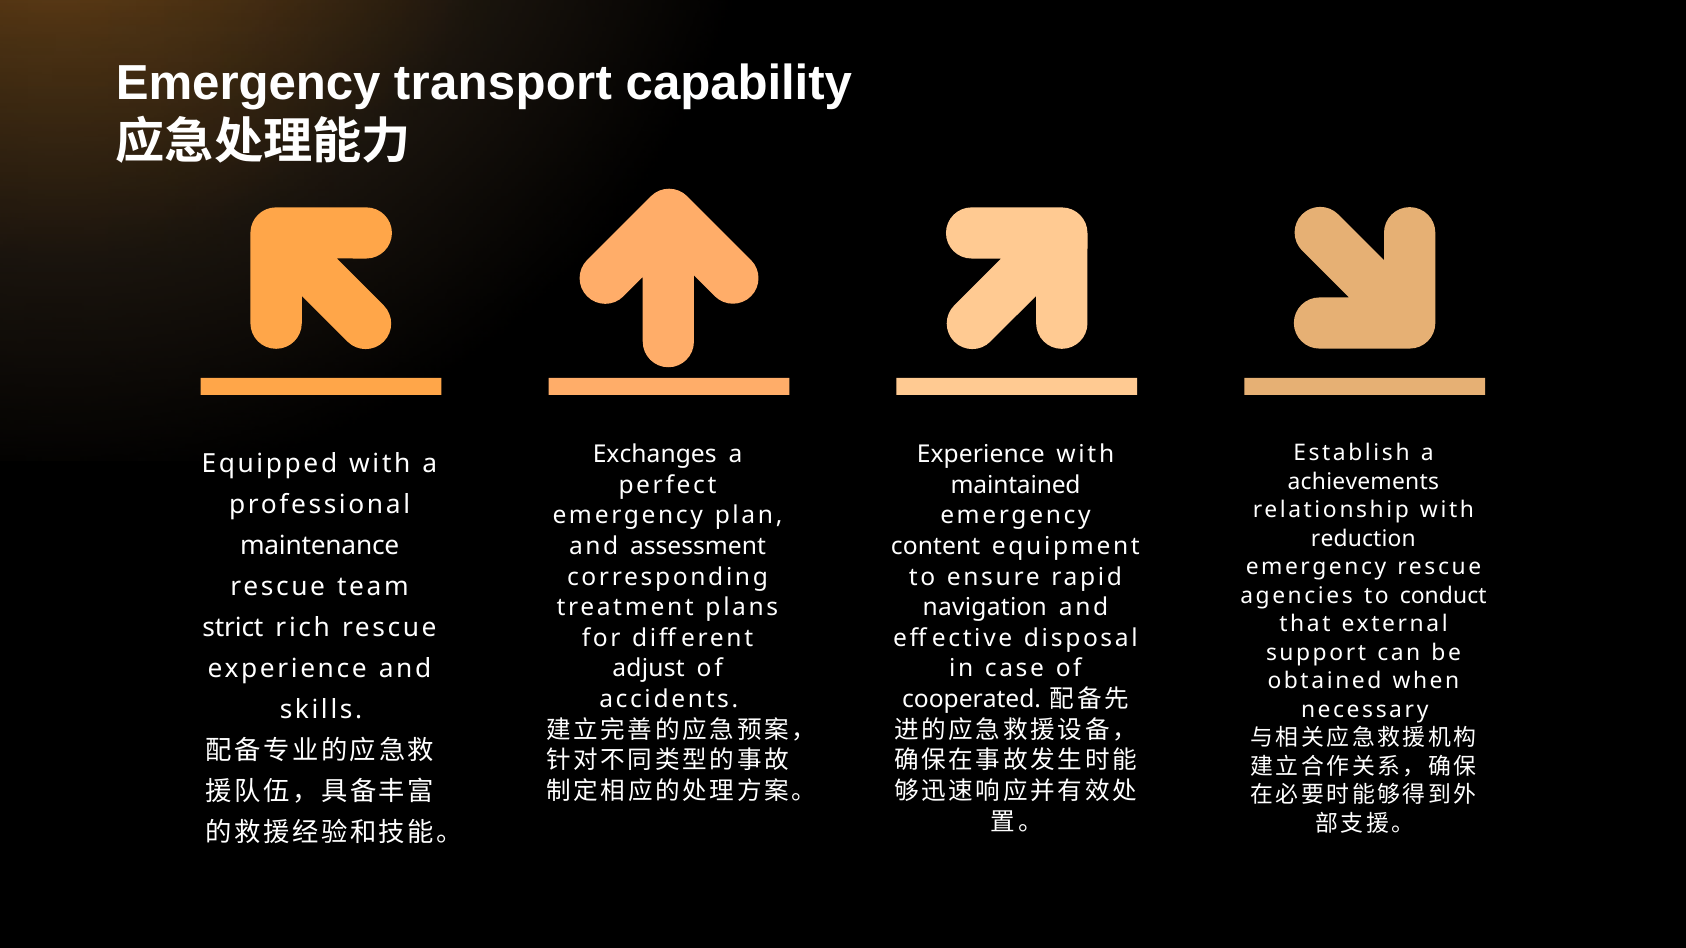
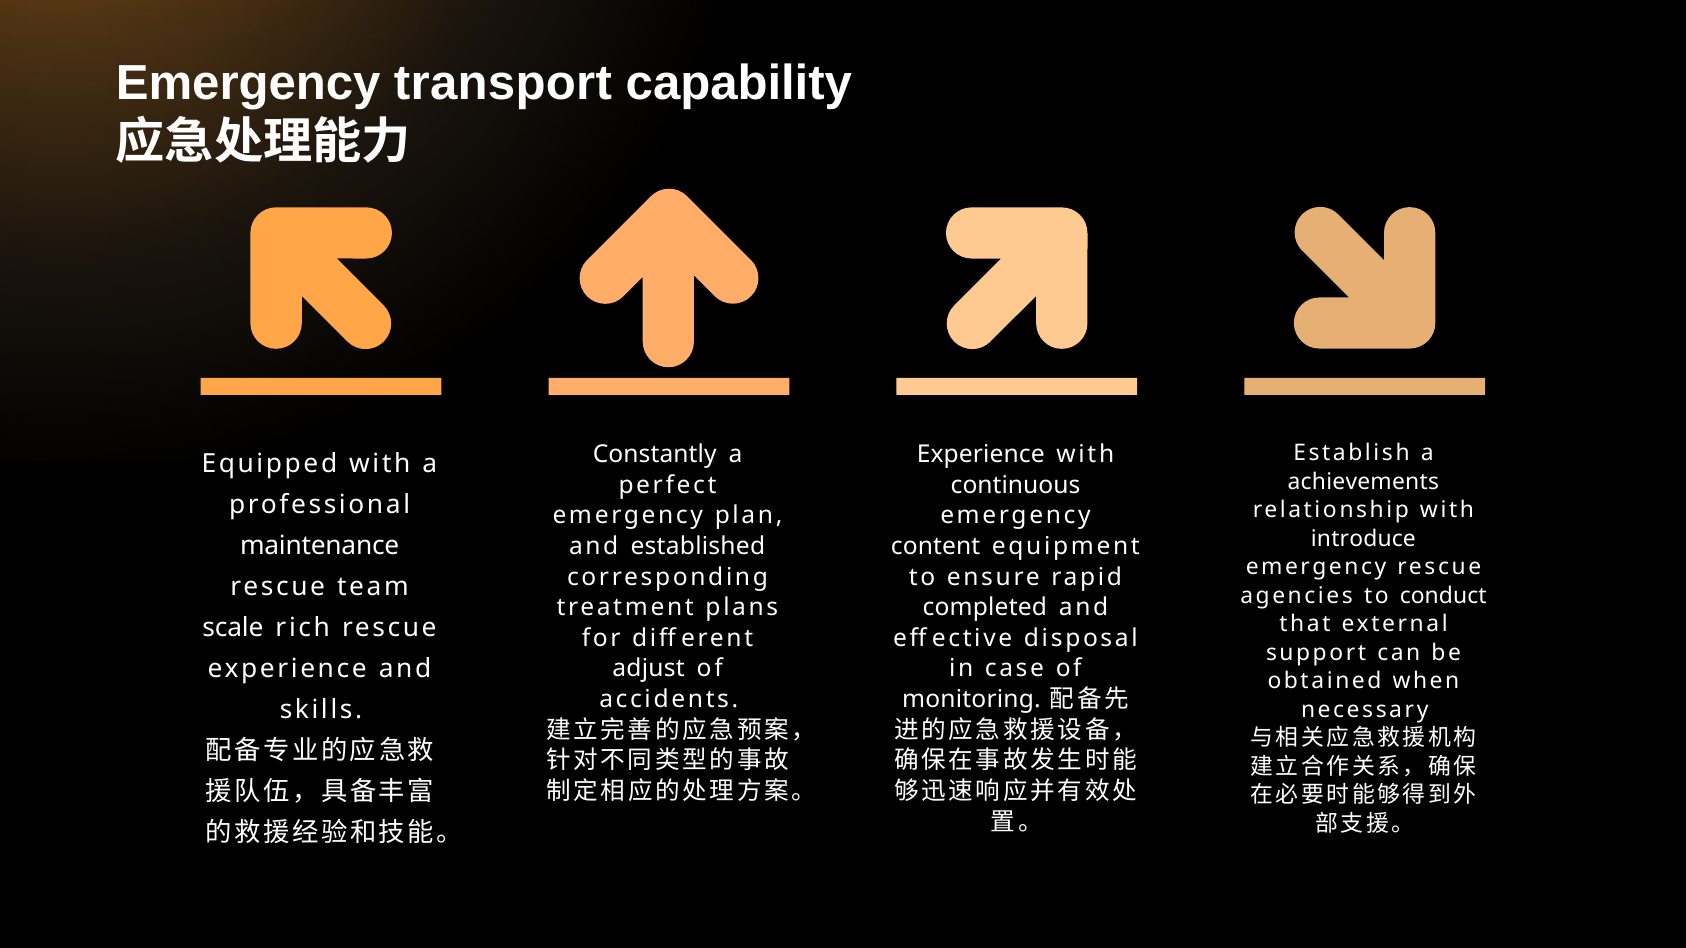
Exchanges: Exchanges -> Constantly (655, 454)
maintained: maintained -> continuous (1016, 485)
reduction: reduction -> introduce (1363, 539)
assessment: assessment -> established (698, 546)
navigation: navigation -> completed (985, 608)
strict: strict -> scale (233, 628)
cooperated: cooperated -> monitoring (971, 700)
